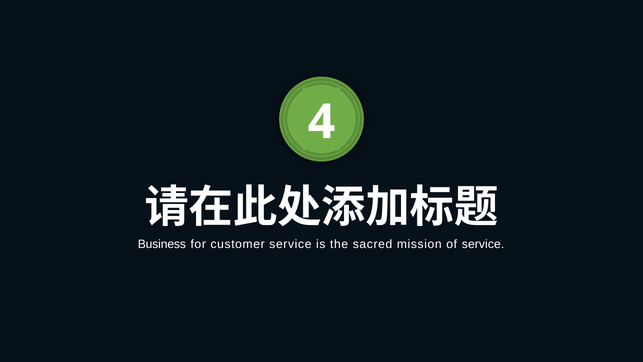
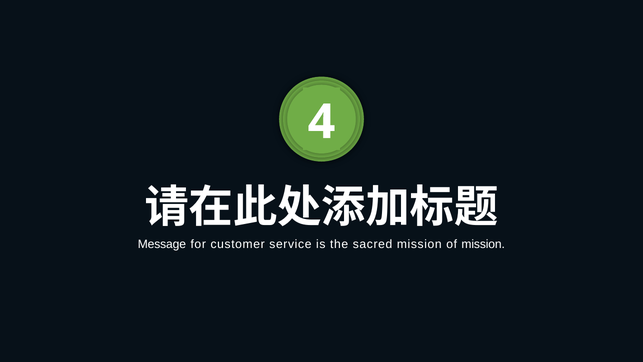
Business: Business -> Message (162, 244)
of service: service -> mission (483, 244)
